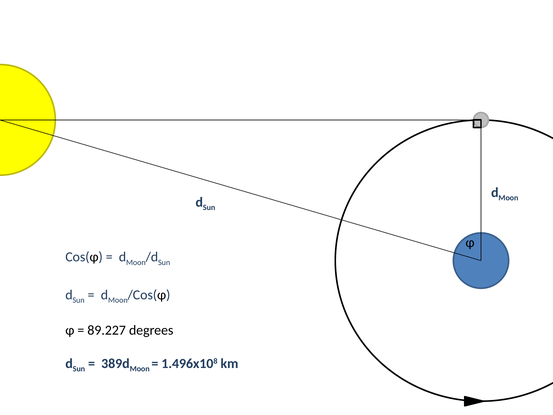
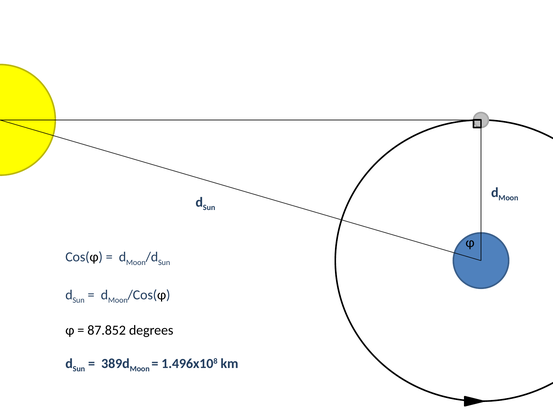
89.227: 89.227 -> 87.852 (107, 330)
